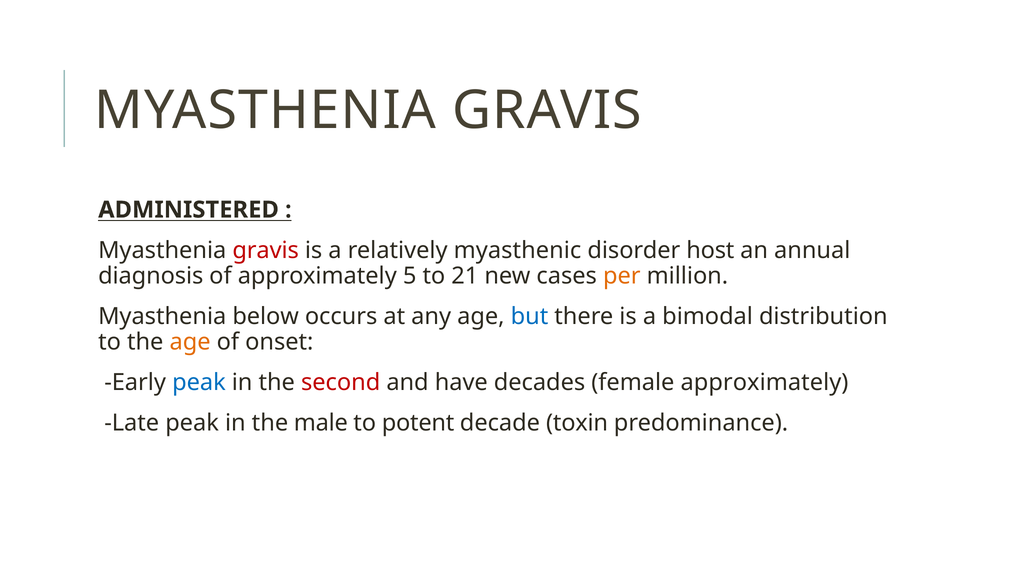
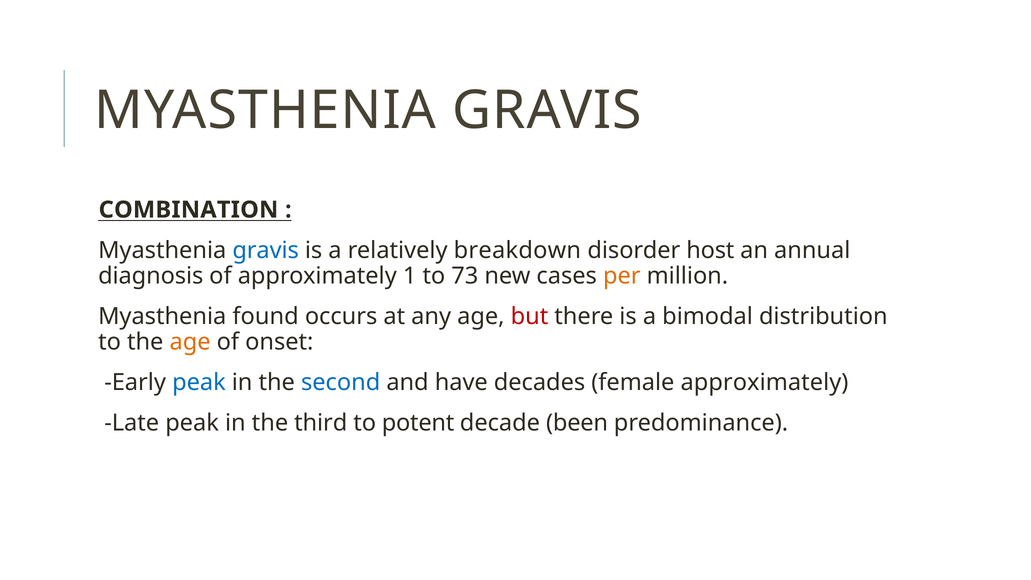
ADMINISTERED: ADMINISTERED -> COMBINATION (188, 210)
gravis colour: red -> blue (266, 250)
myasthenic: myasthenic -> breakdown (517, 250)
5: 5 -> 1 (410, 276)
21: 21 -> 73 (465, 276)
below: below -> found (266, 316)
but colour: blue -> red (529, 316)
second colour: red -> blue (341, 382)
male: male -> third (321, 423)
toxin: toxin -> been (577, 423)
